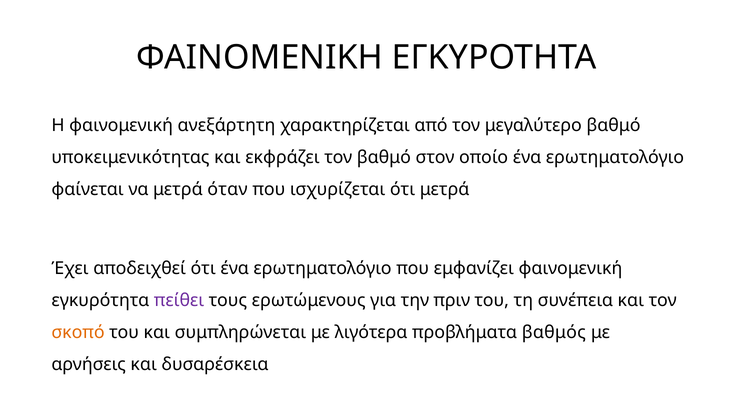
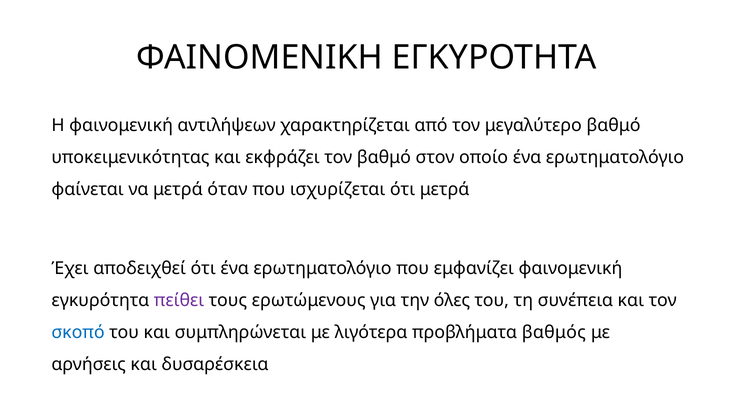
ανεξάρτητη: ανεξάρτητη -> αντιλήψεων (227, 126)
πριν: πριν -> όλες (452, 301)
σκοπό colour: orange -> blue (78, 333)
